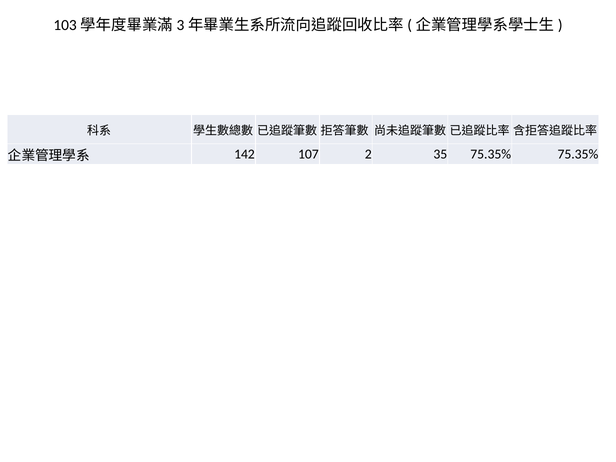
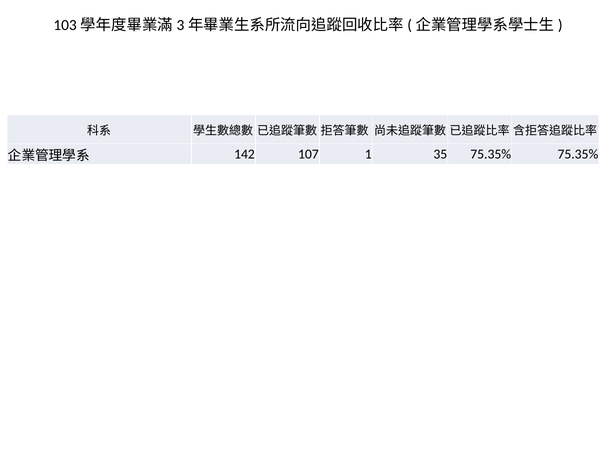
2: 2 -> 1 (368, 154)
